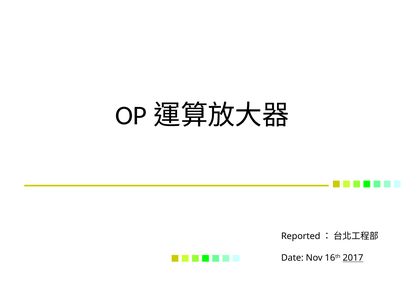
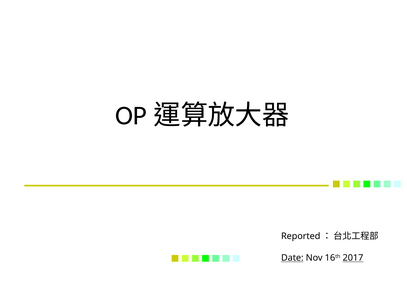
Date underline: none -> present (292, 258)
